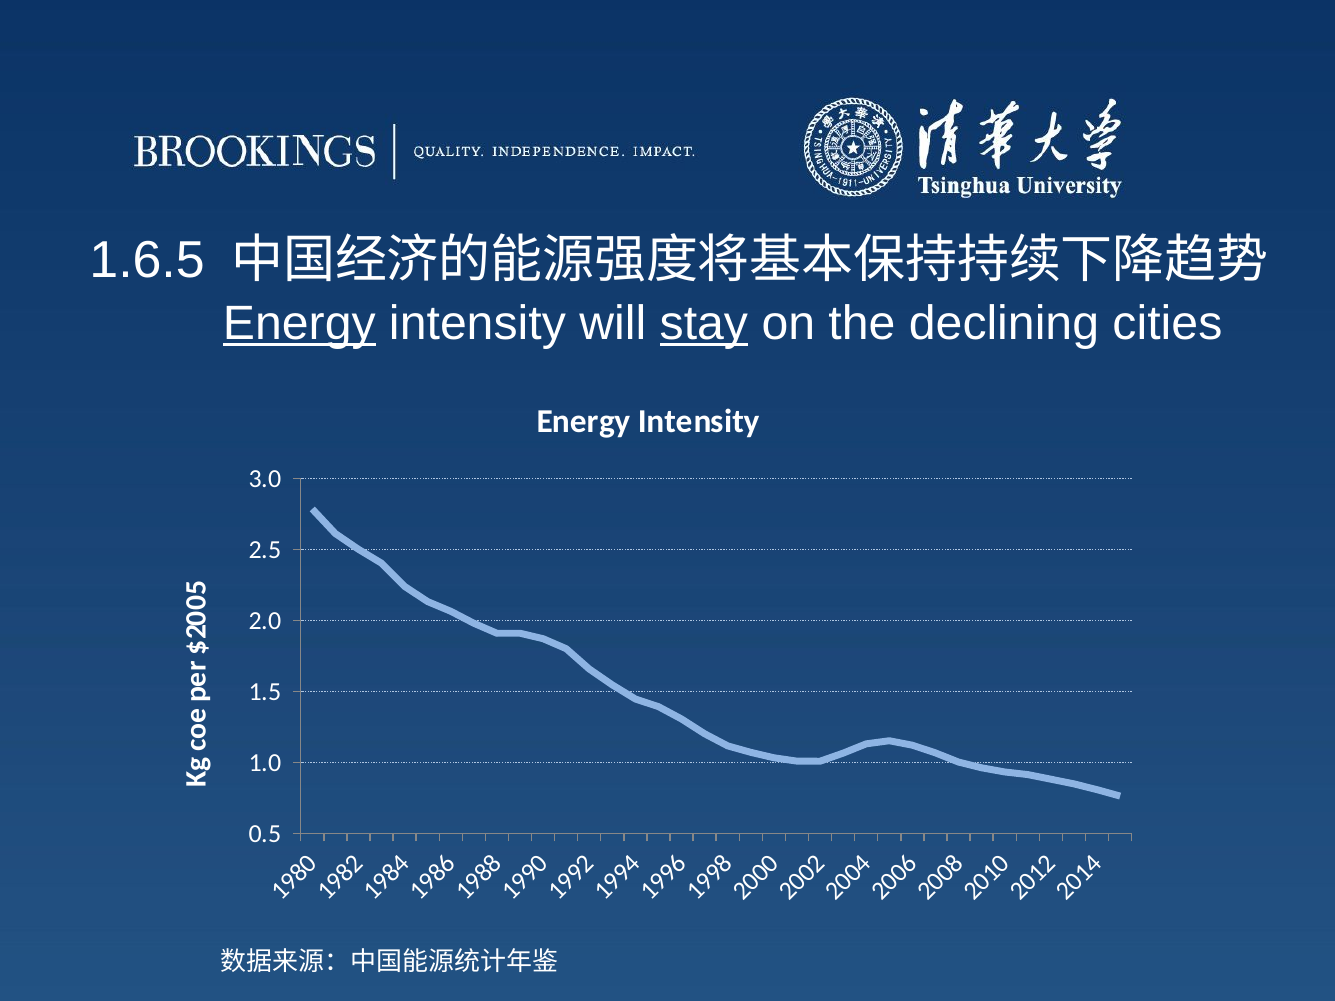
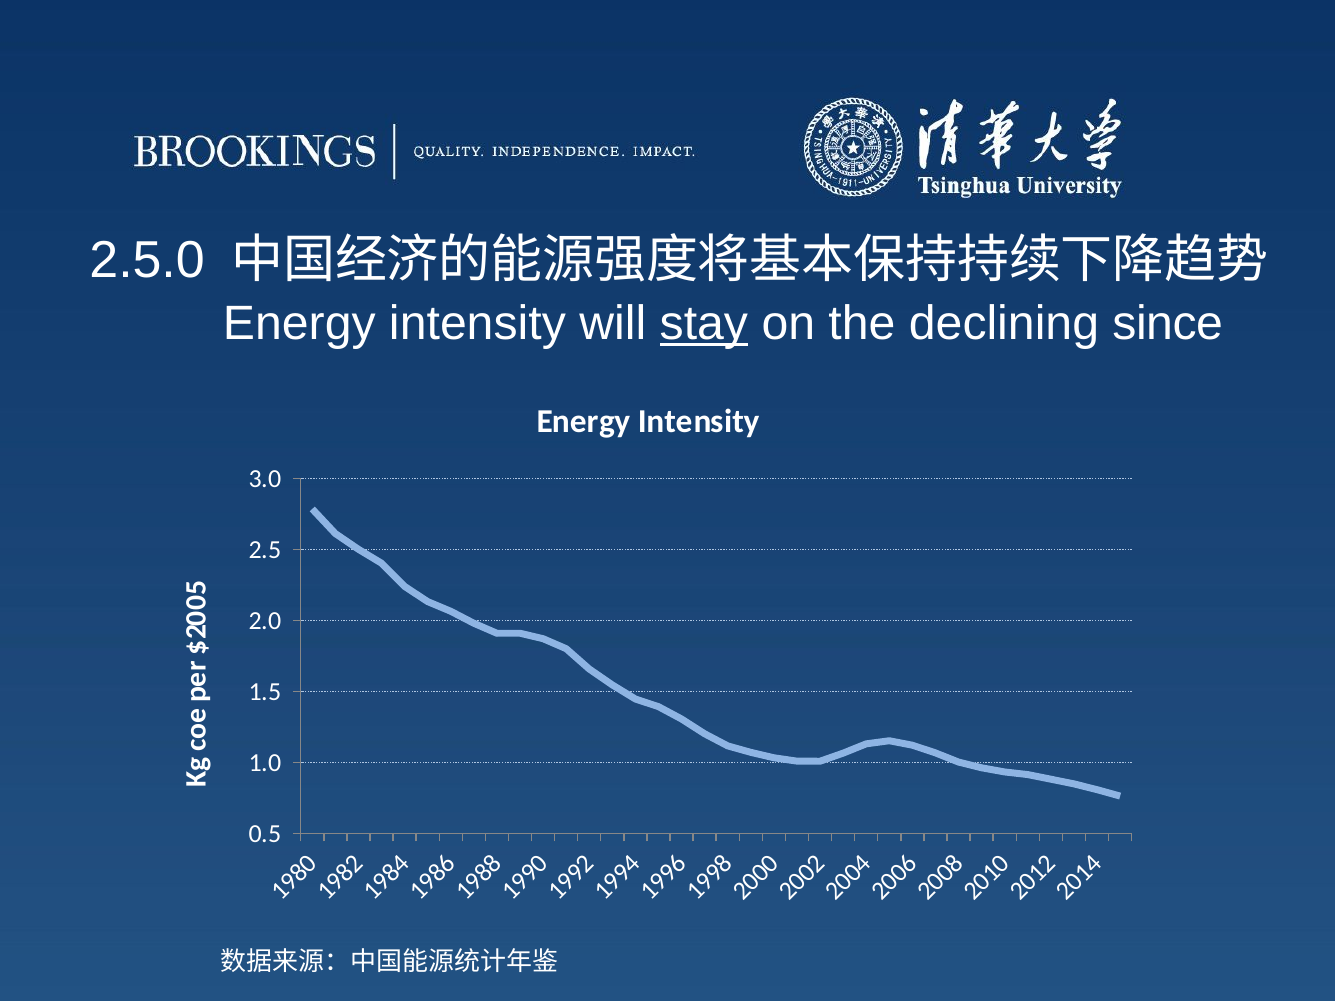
1.6.5: 1.6.5 -> 2.5.0 (147, 260)
Energy underline: present -> none (299, 324)
cities: cities -> since (1168, 324)
